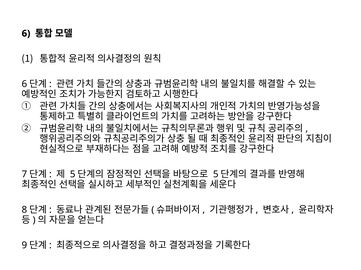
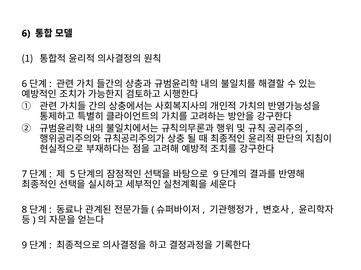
5: 5 -> 9 (216, 175)
